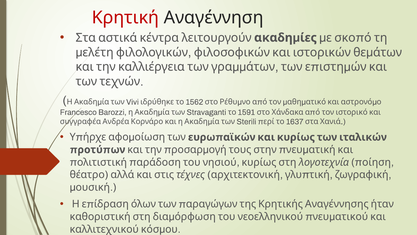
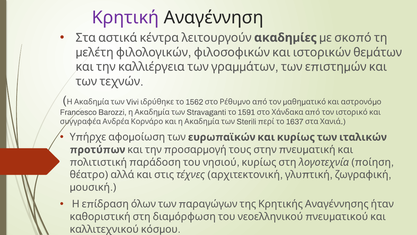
Κρητική colour: red -> purple (125, 18)
